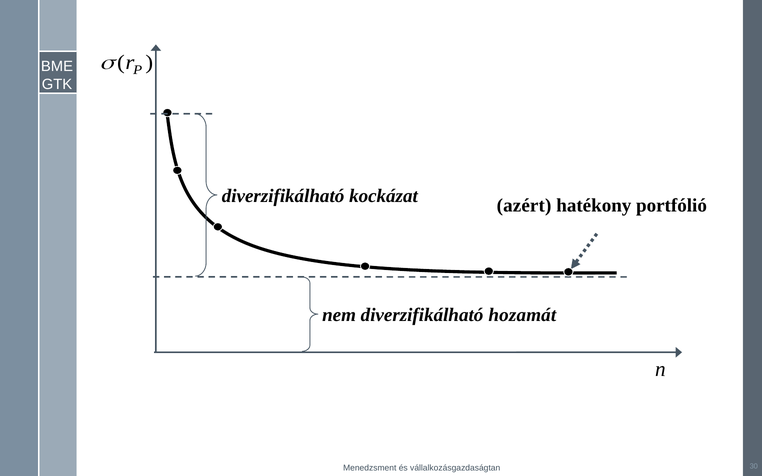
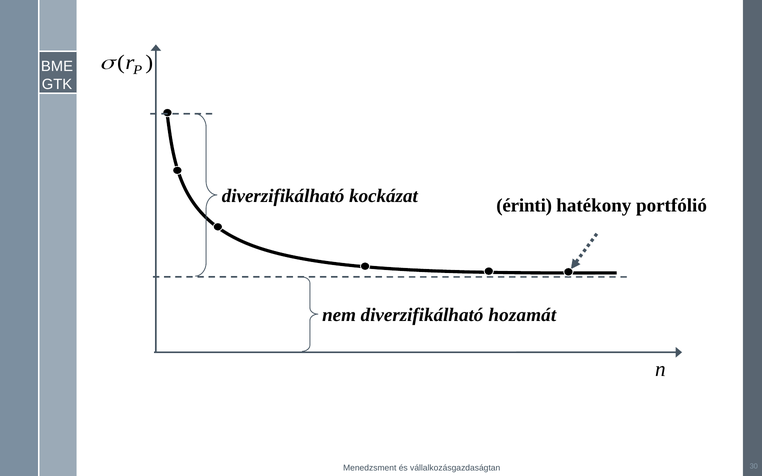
azért: azért -> érinti (524, 206)
